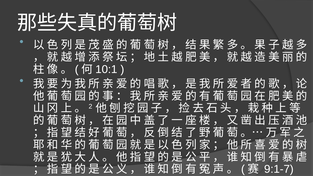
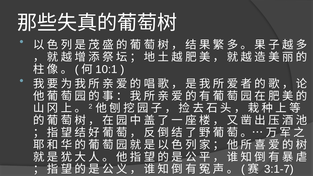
9:1-7: 9:1-7 -> 3:1-7 (279, 169)
